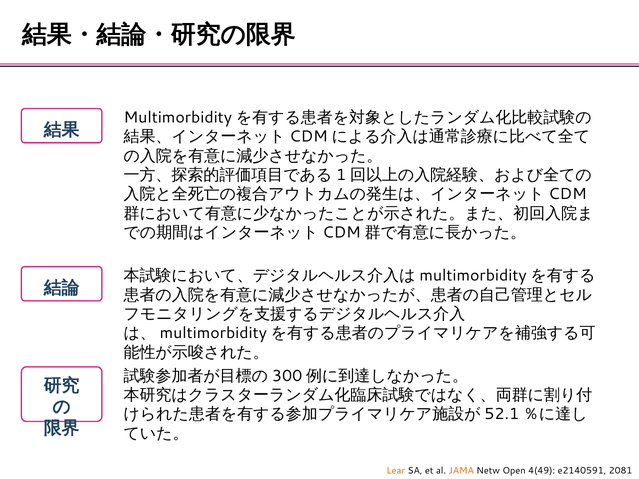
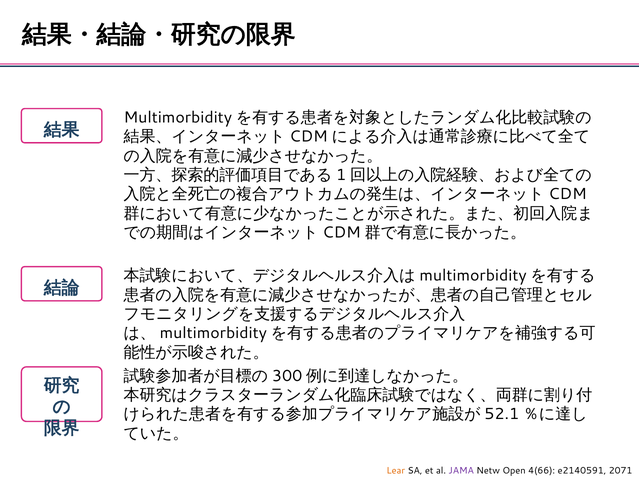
JAMA colour: orange -> purple (461, 471)
4(49: 4(49 -> 4(66 (542, 471)
2081: 2081 -> 2071 (621, 471)
